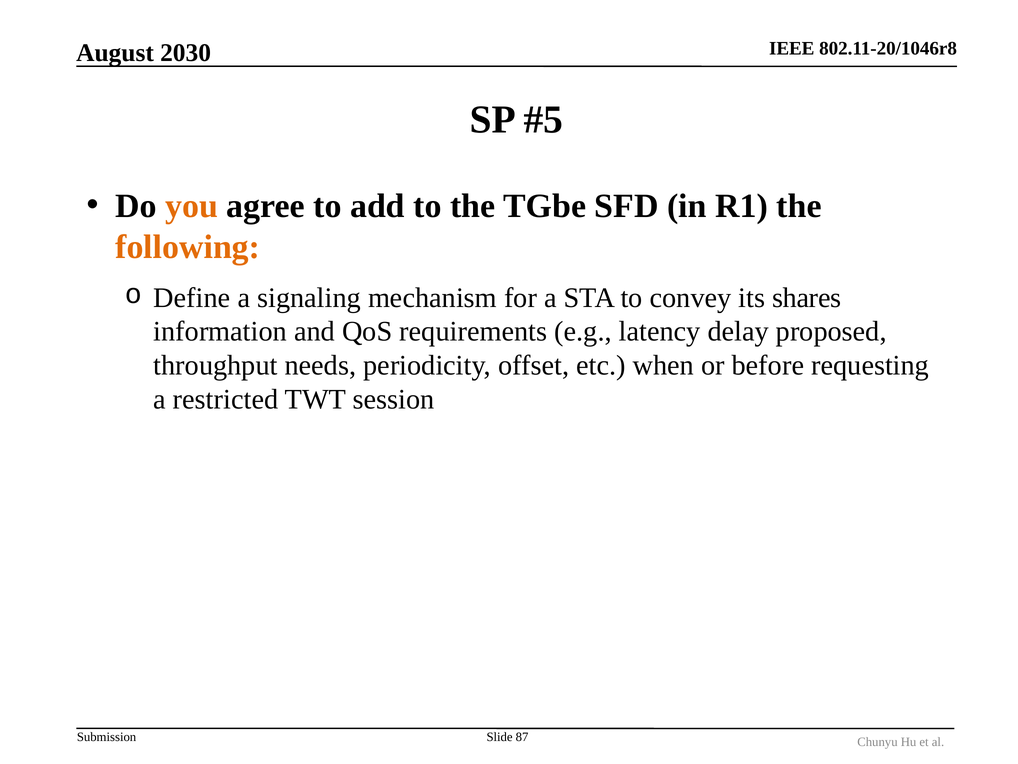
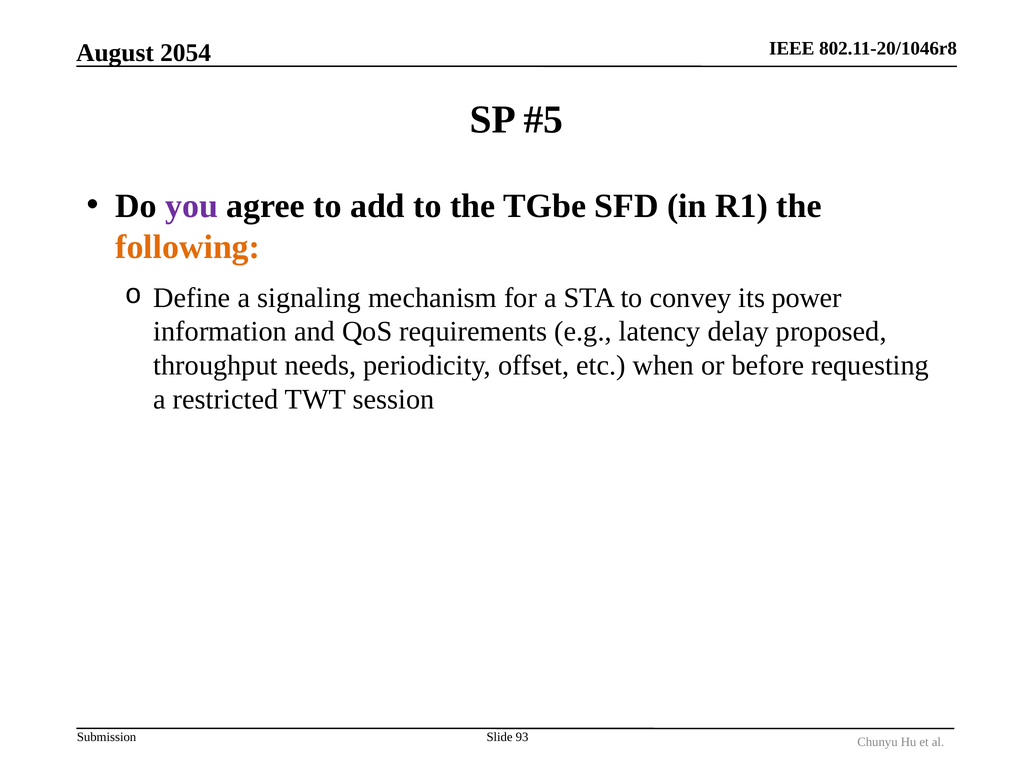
2030: 2030 -> 2054 (186, 53)
you colour: orange -> purple (192, 206)
shares: shares -> power (807, 297)
87: 87 -> 93 (522, 736)
